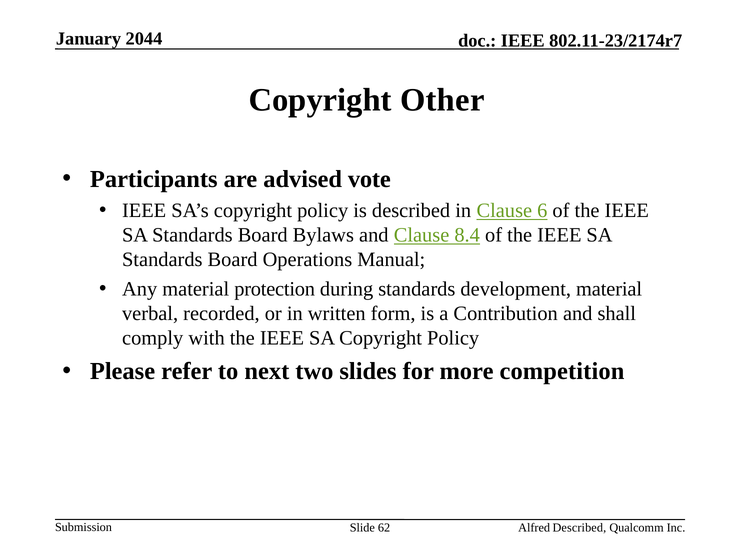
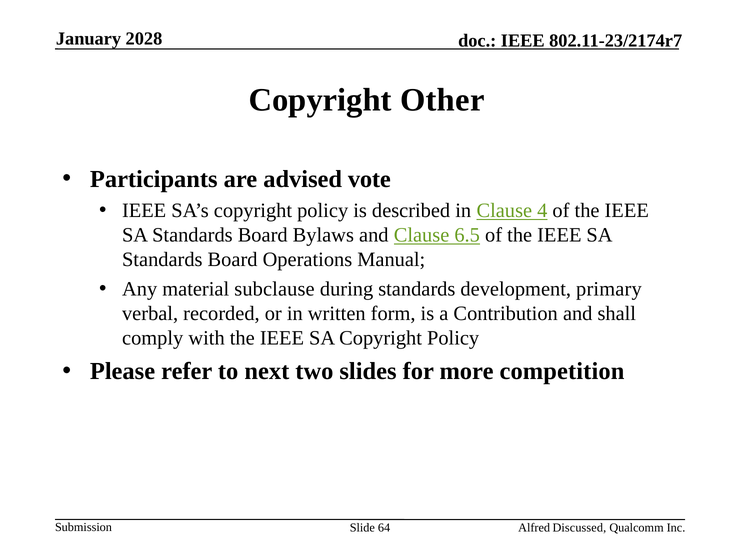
2044: 2044 -> 2028 (144, 39)
6: 6 -> 4 (542, 211)
8.4: 8.4 -> 6.5 (467, 235)
protection: protection -> subclause (274, 289)
development material: material -> primary (609, 289)
62: 62 -> 64 (384, 528)
Alfred Described: Described -> Discussed (579, 528)
